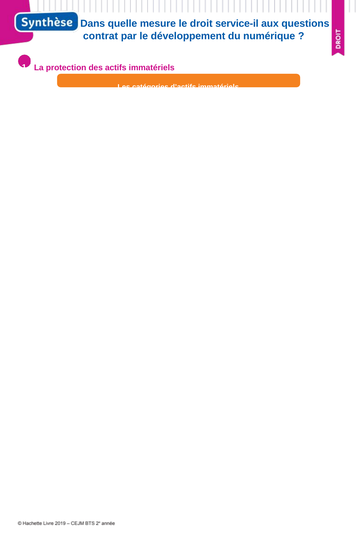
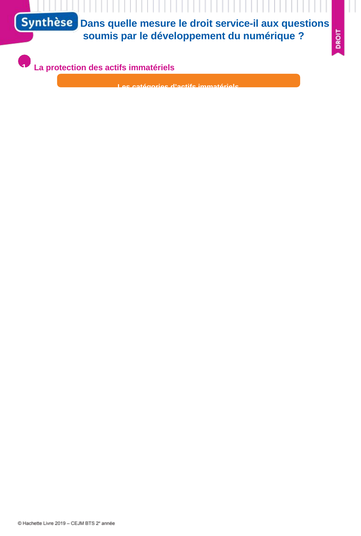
contrat: contrat -> soumis (101, 36)
